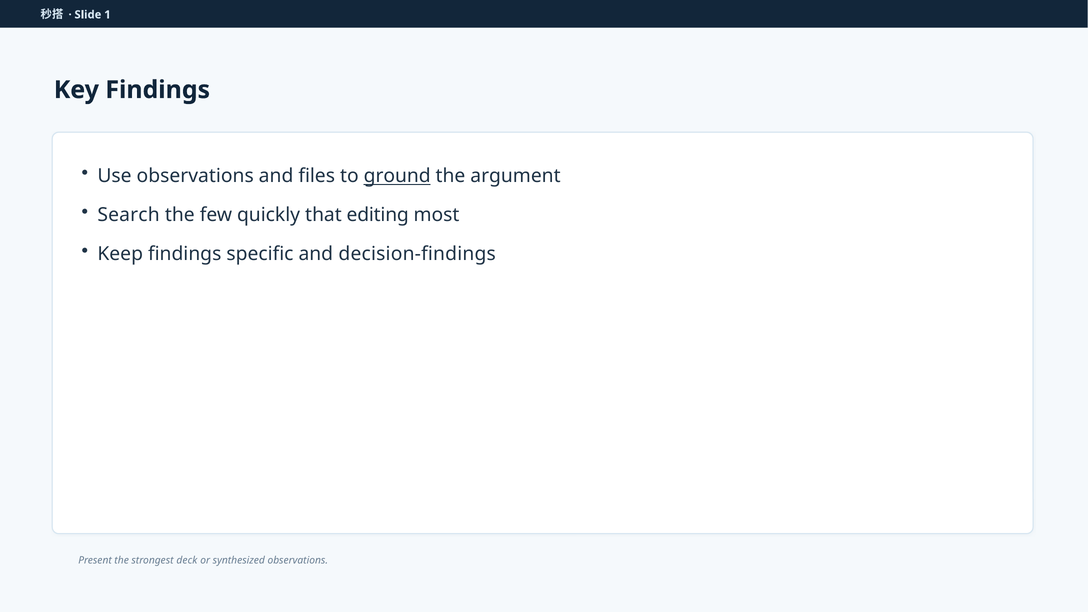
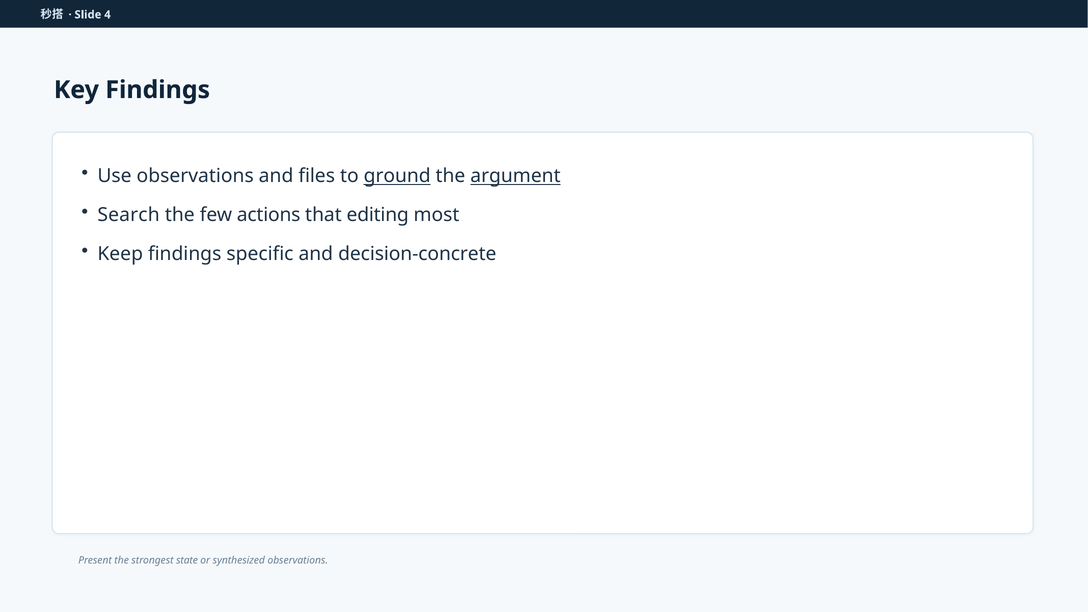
1: 1 -> 4 (107, 15)
argument underline: none -> present (515, 176)
quickly: quickly -> actions (269, 215)
decision-findings: decision-findings -> decision-concrete (417, 254)
deck: deck -> state (187, 560)
